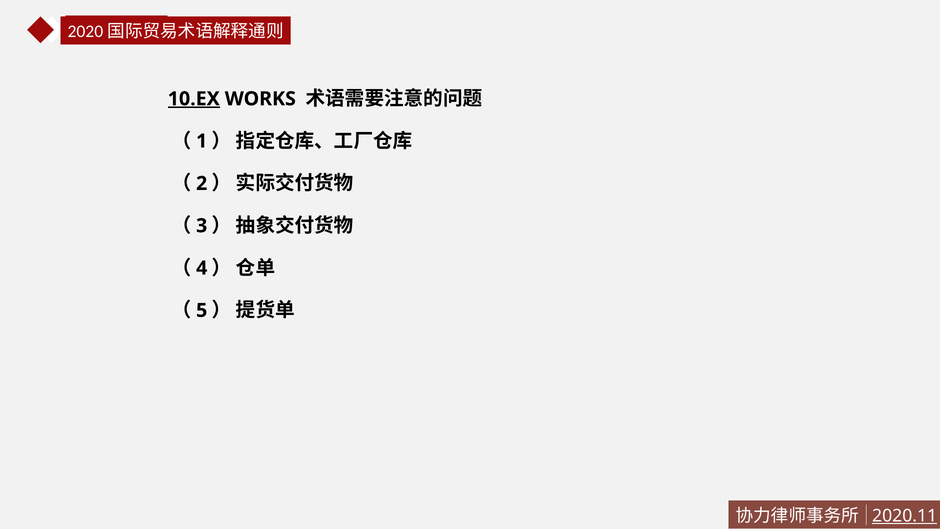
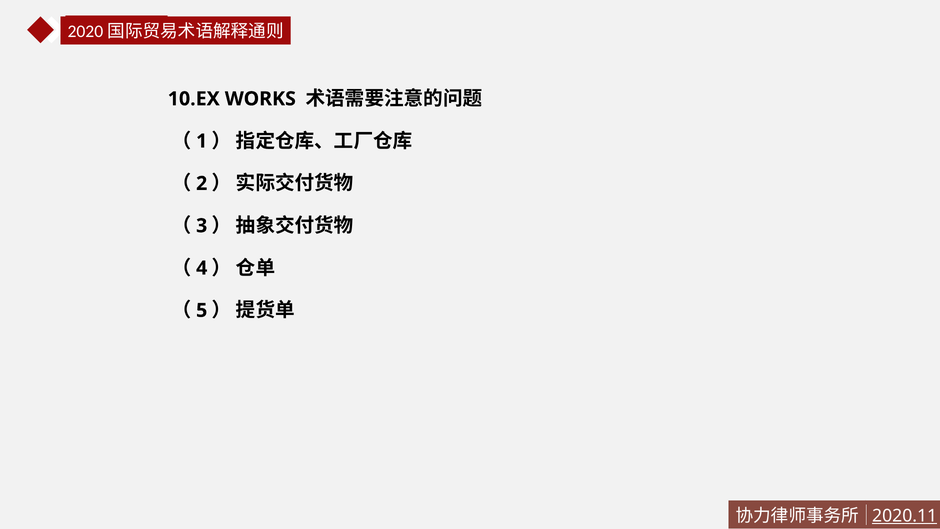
10.EX underline: present -> none (194, 99)
